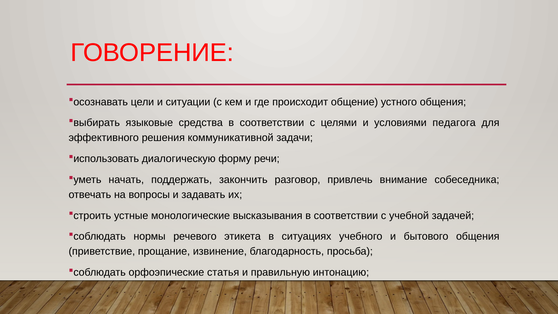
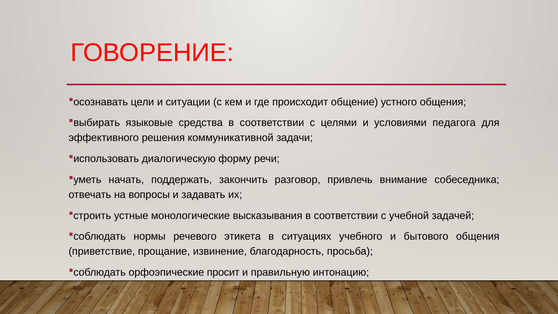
статья: статья -> просит (223, 272)
